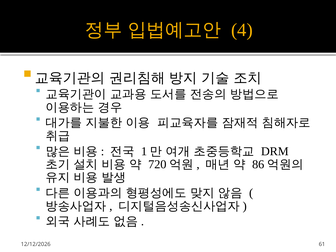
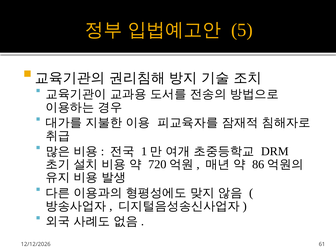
4: 4 -> 5 (242, 30)
